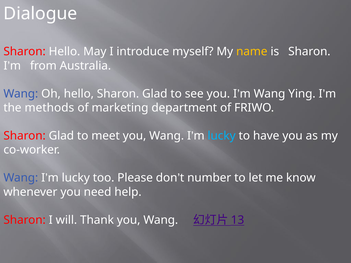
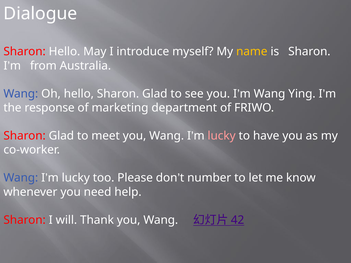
methods: methods -> response (50, 108)
lucky colour: light blue -> pink (222, 136)
13: 13 -> 42 (238, 220)
